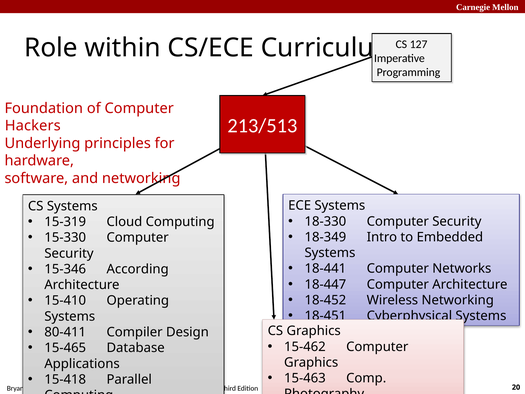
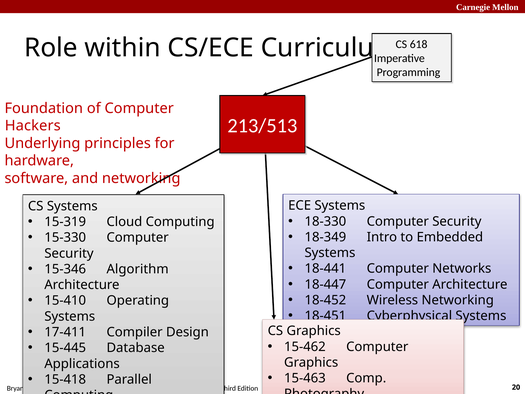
127: 127 -> 618 (419, 44)
According: According -> Algorithm (138, 269)
80-411: 80-411 -> 17-411 (65, 332)
15-465: 15-465 -> 15-445 (65, 348)
